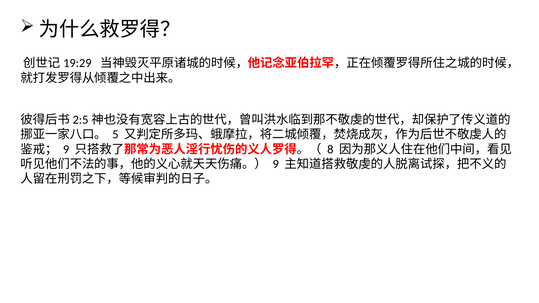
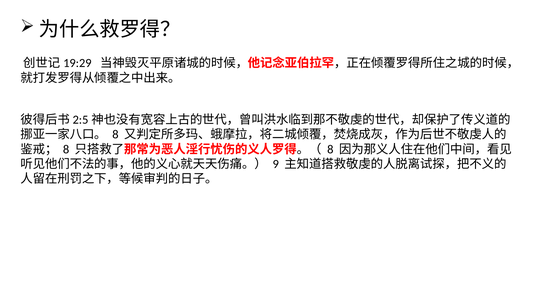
5: 5 -> 8 (115, 135)
9: 9 -> 8 (66, 149)
